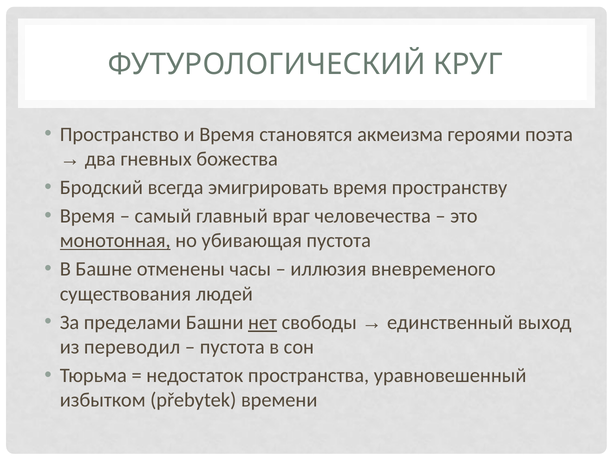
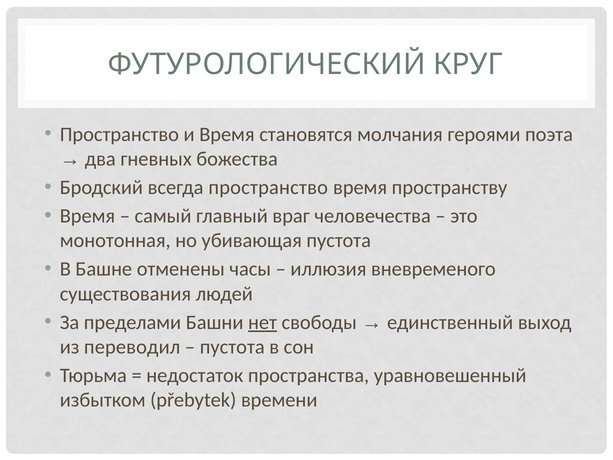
акмеизма: акмеизма -> молчания (400, 134)
всегда эмигрировать: эмигрировать -> пространство (268, 187)
монотонная underline: present -> none (115, 240)
